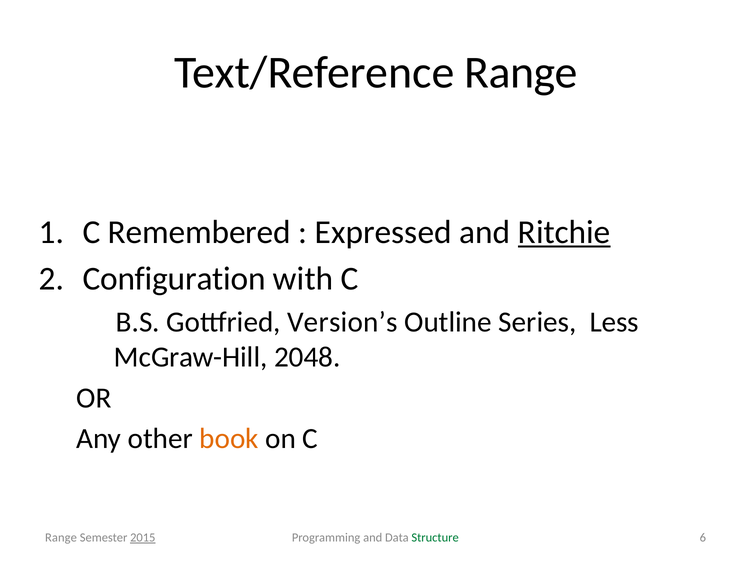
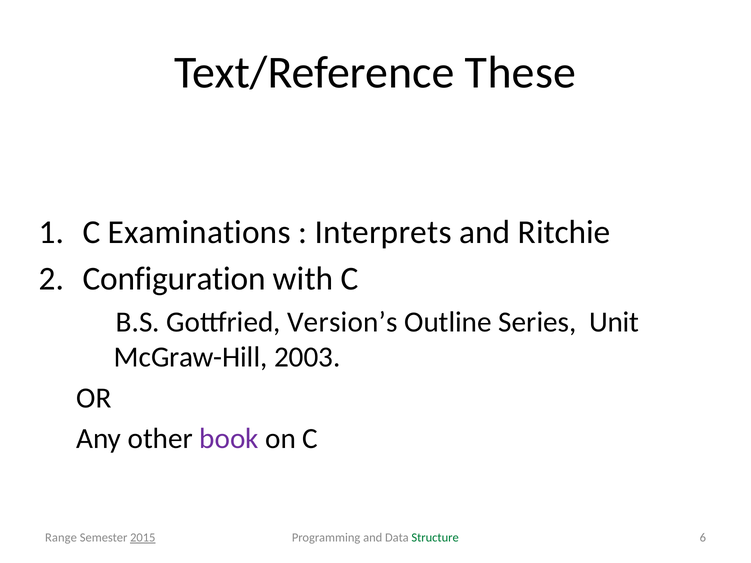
Text/Reference Range: Range -> These (521, 73)
Remembered: Remembered -> Examinations (199, 232)
Expressed: Expressed -> Interprets (383, 232)
Ritchie underline: present -> none (564, 232)
Less: Less -> Unit (614, 322)
2048: 2048 -> 2003 (307, 357)
book colour: orange -> purple (229, 439)
